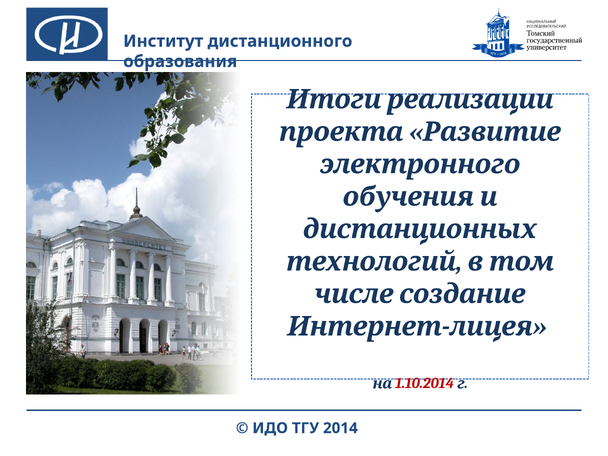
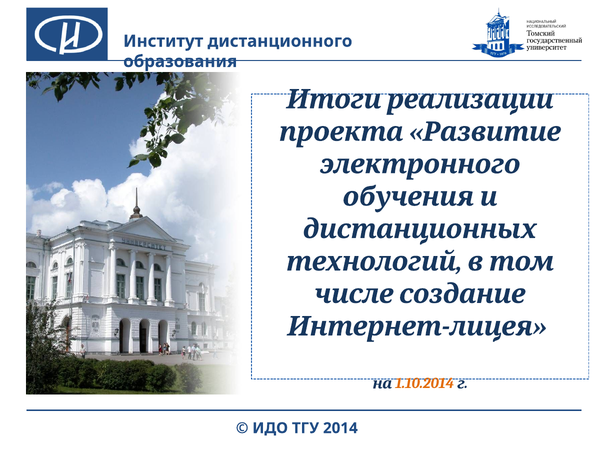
1.10.2014 colour: red -> orange (425, 383)
